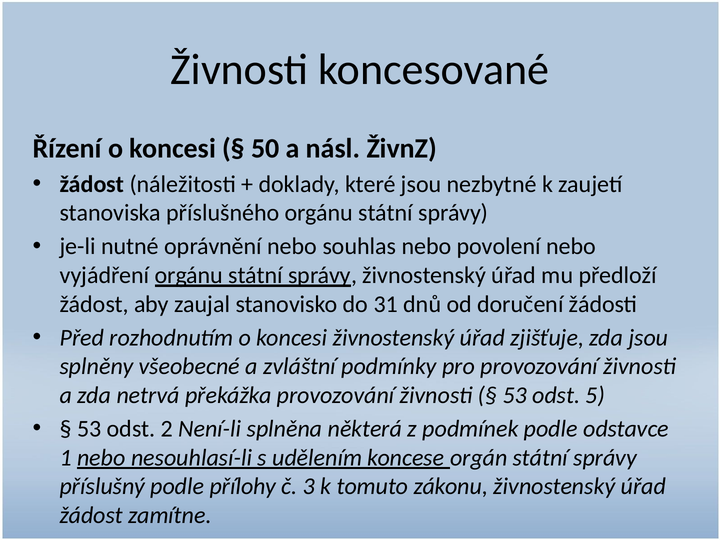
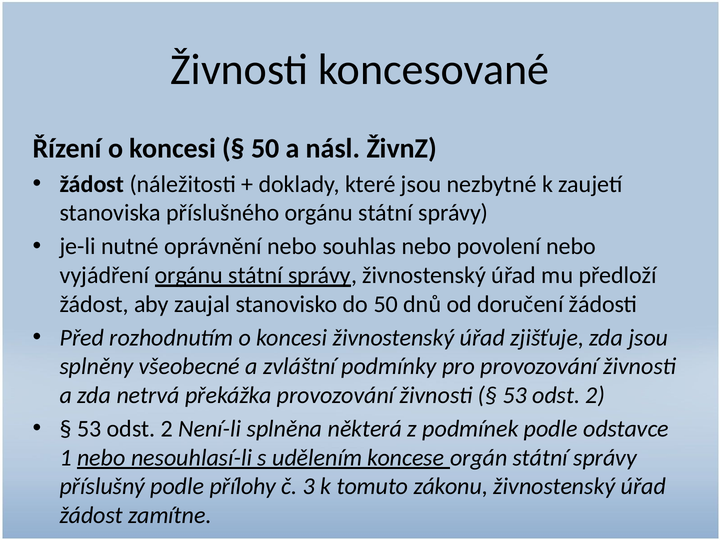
do 31: 31 -> 50 (386, 304)
5: 5 -> 2 (595, 395)
